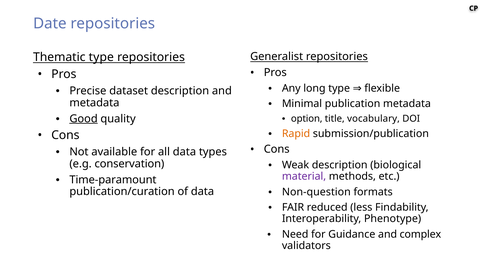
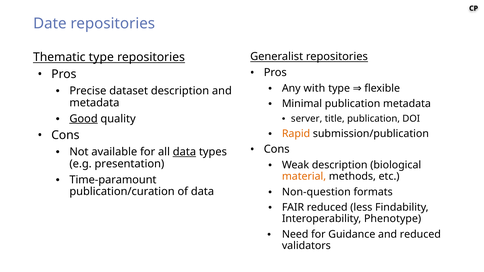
long: long -> with (314, 88)
option: option -> server (307, 119)
title vocabulary: vocabulary -> publication (374, 119)
data underline: none -> present (184, 152)
conservation: conservation -> presentation (129, 164)
material colour: purple -> orange (304, 177)
and complex: complex -> reduced (420, 234)
